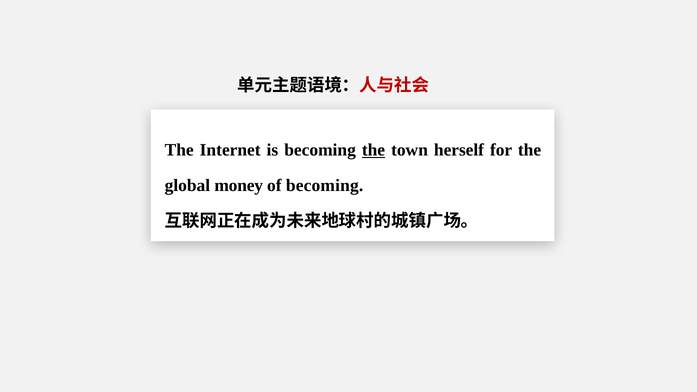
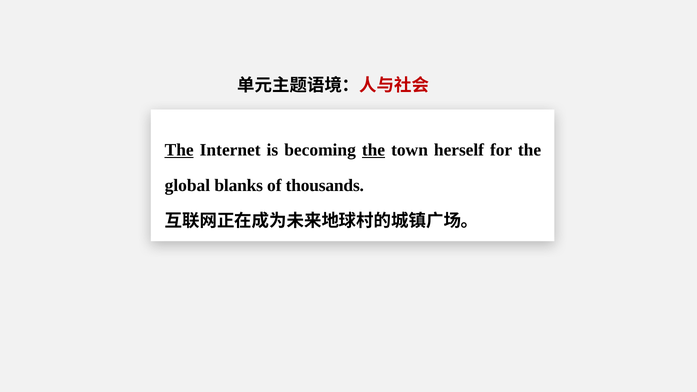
The underline: none -> present (179, 150)
money: money -> blanks (239, 185)
of becoming: becoming -> thousands (325, 185)
